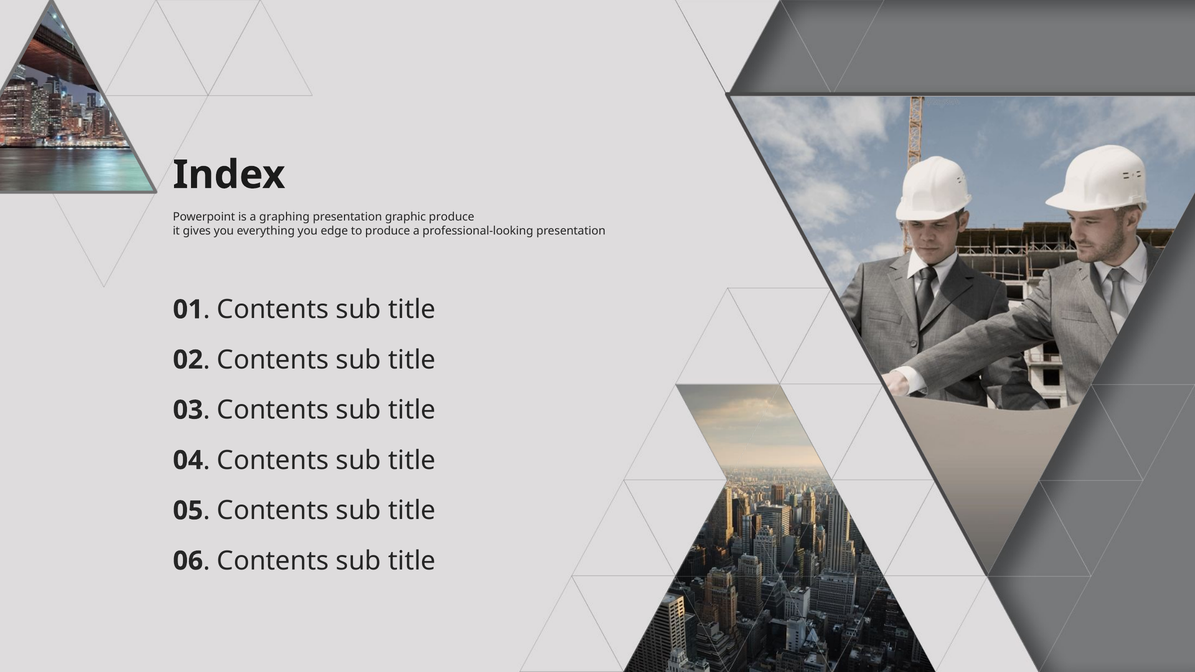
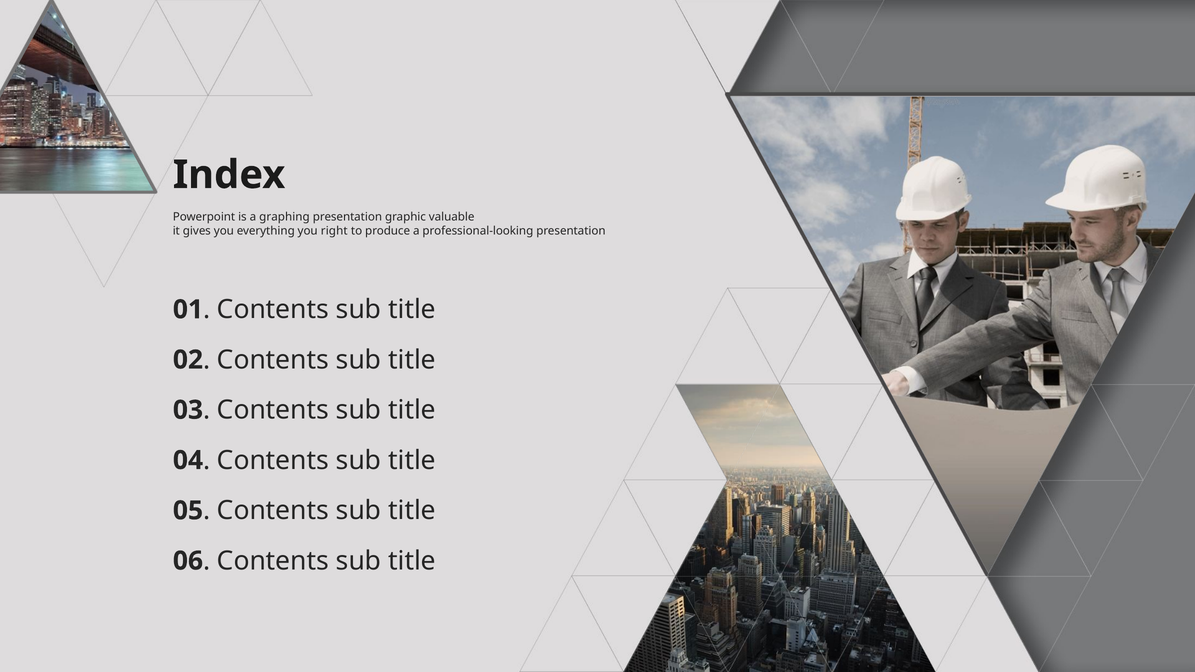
graphic produce: produce -> valuable (452, 217)
edge: edge -> right (334, 231)
